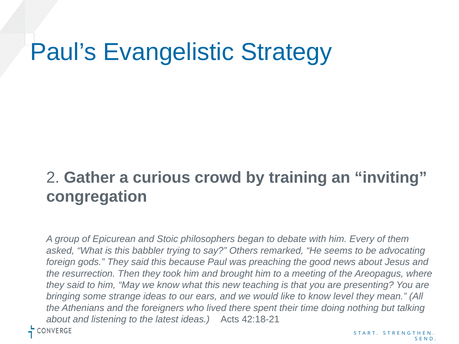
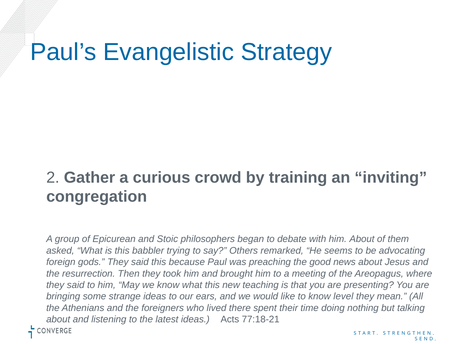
him Every: Every -> About (362, 239)
42:18-21: 42:18-21 -> 77:18-21 (261, 320)
